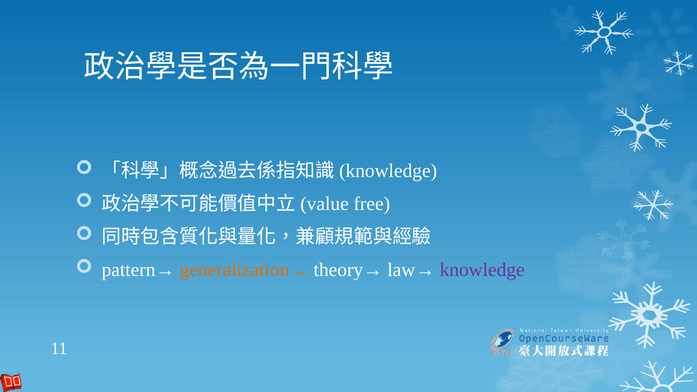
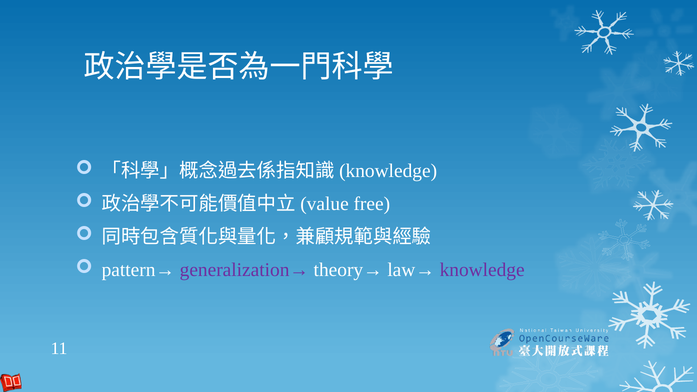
generalization→ colour: orange -> purple (244, 270)
